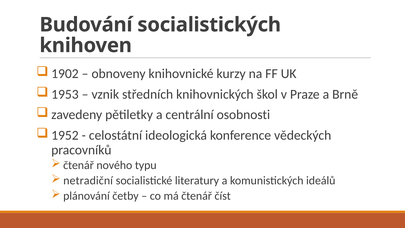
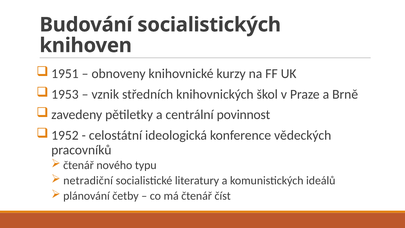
1902: 1902 -> 1951 (65, 74)
osobnosti: osobnosti -> povinnost (243, 115)
